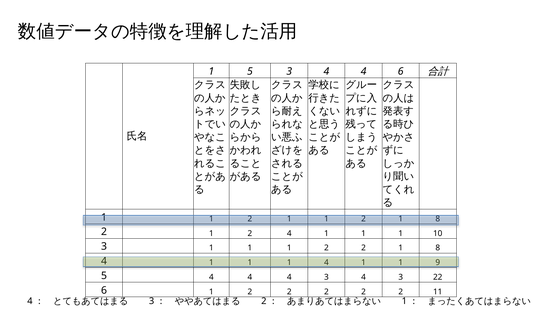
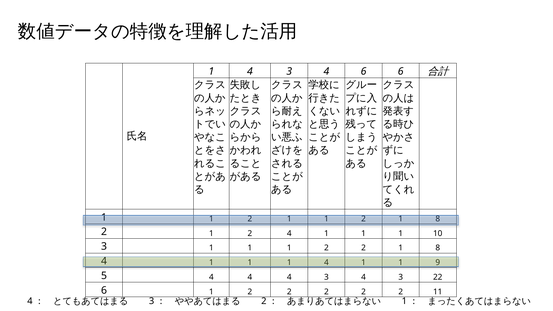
5: 5 -> 4 (250, 71)
3 4 4: 4 -> 6 (364, 71)
